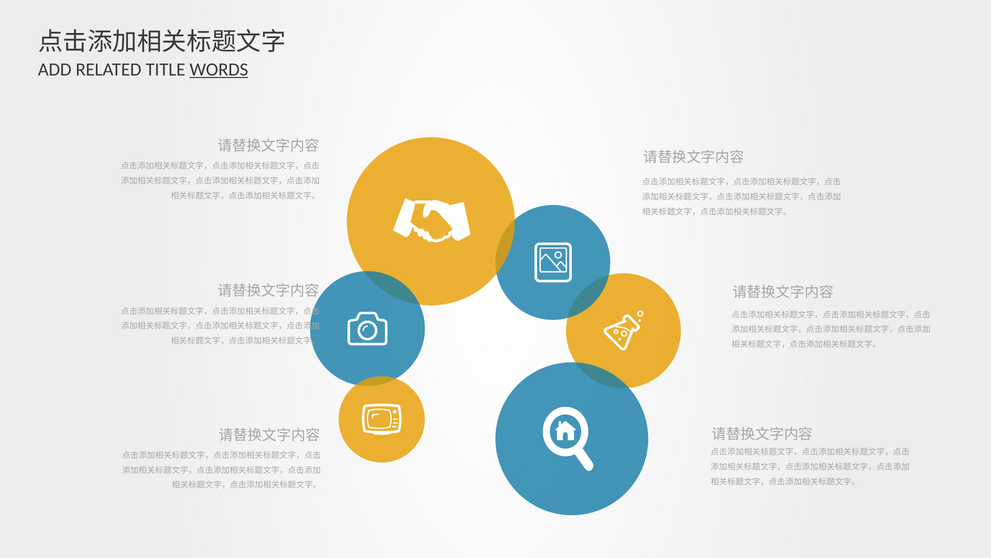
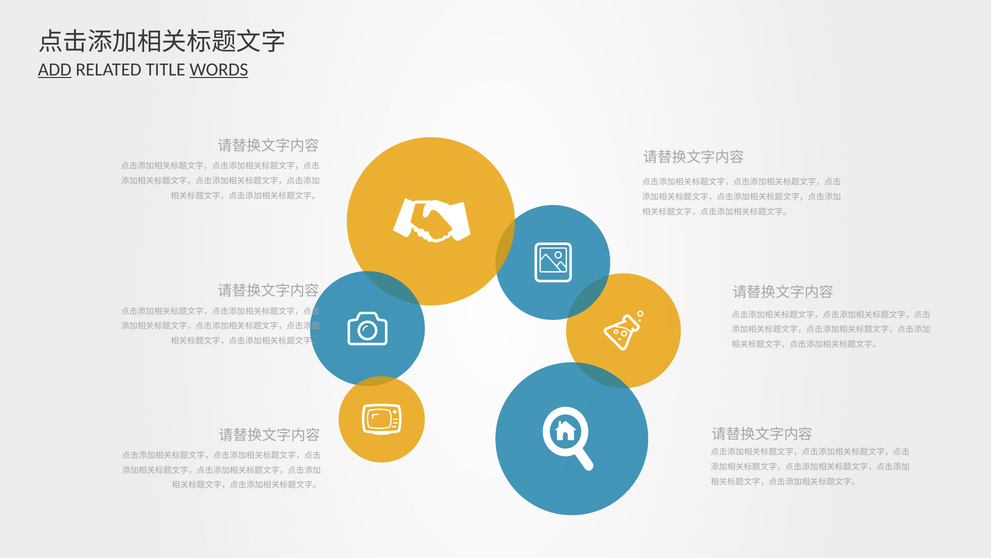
ADD underline: none -> present (55, 70)
